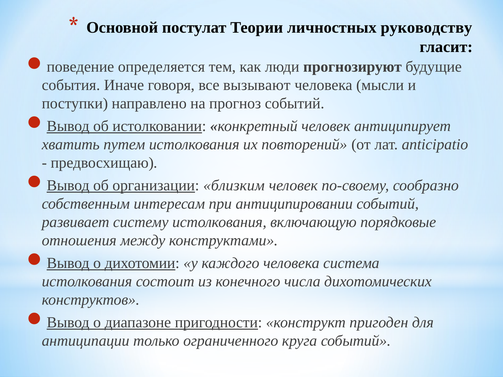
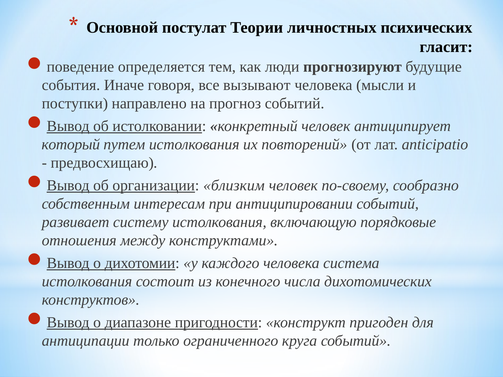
руководству: руководству -> психических (426, 28)
хватить: хватить -> который (71, 145)
